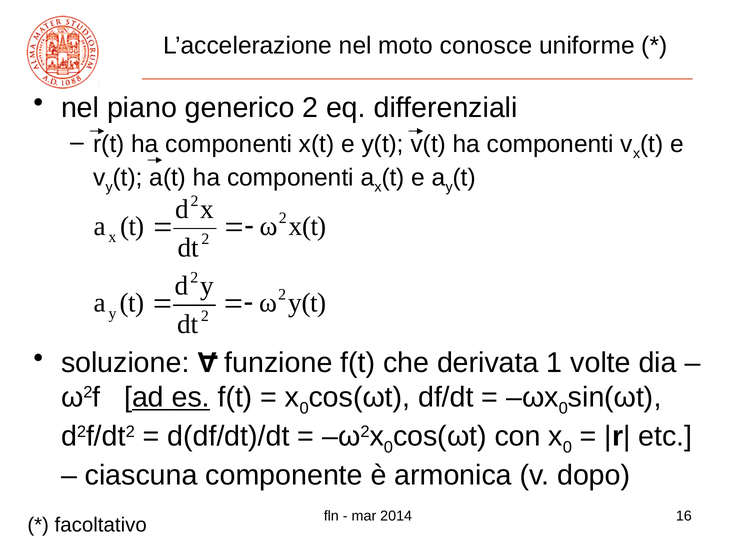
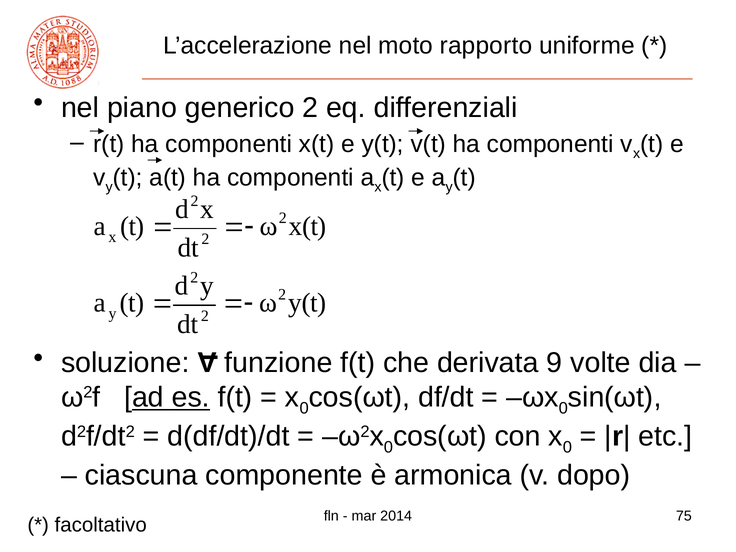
conosce: conosce -> rapporto (486, 46)
1: 1 -> 9 (554, 363)
16: 16 -> 75 (684, 516)
